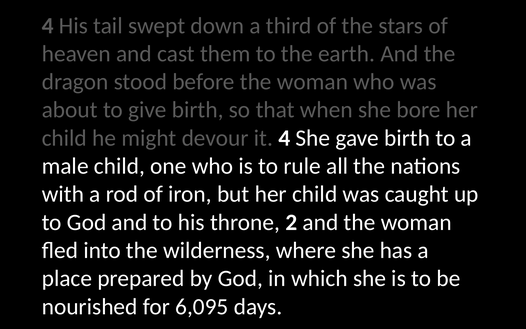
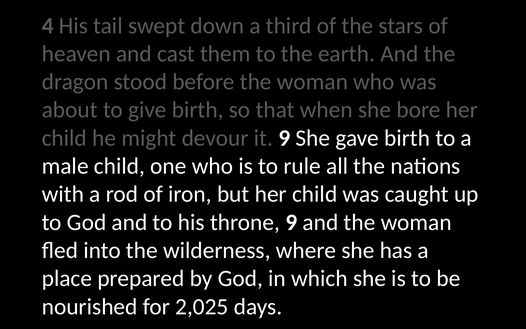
it 4: 4 -> 9 (284, 138)
throne 2: 2 -> 9 (291, 222)
6,095: 6,095 -> 2,025 (202, 306)
